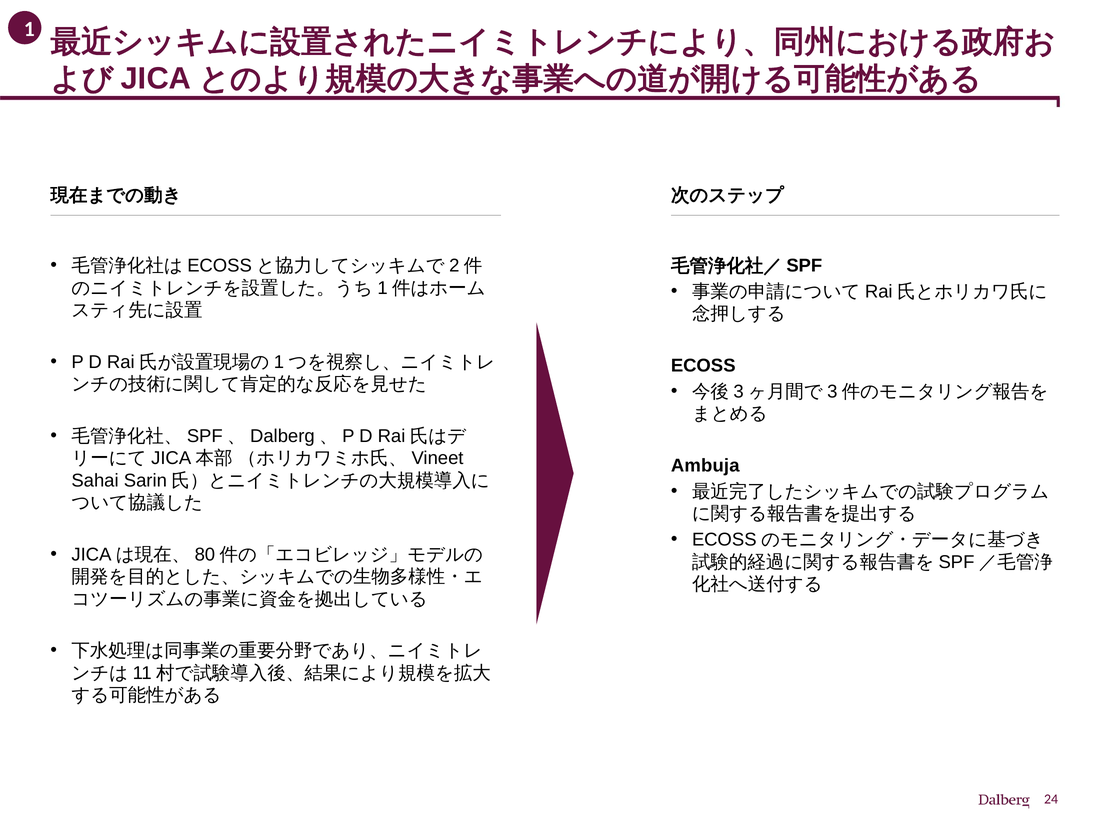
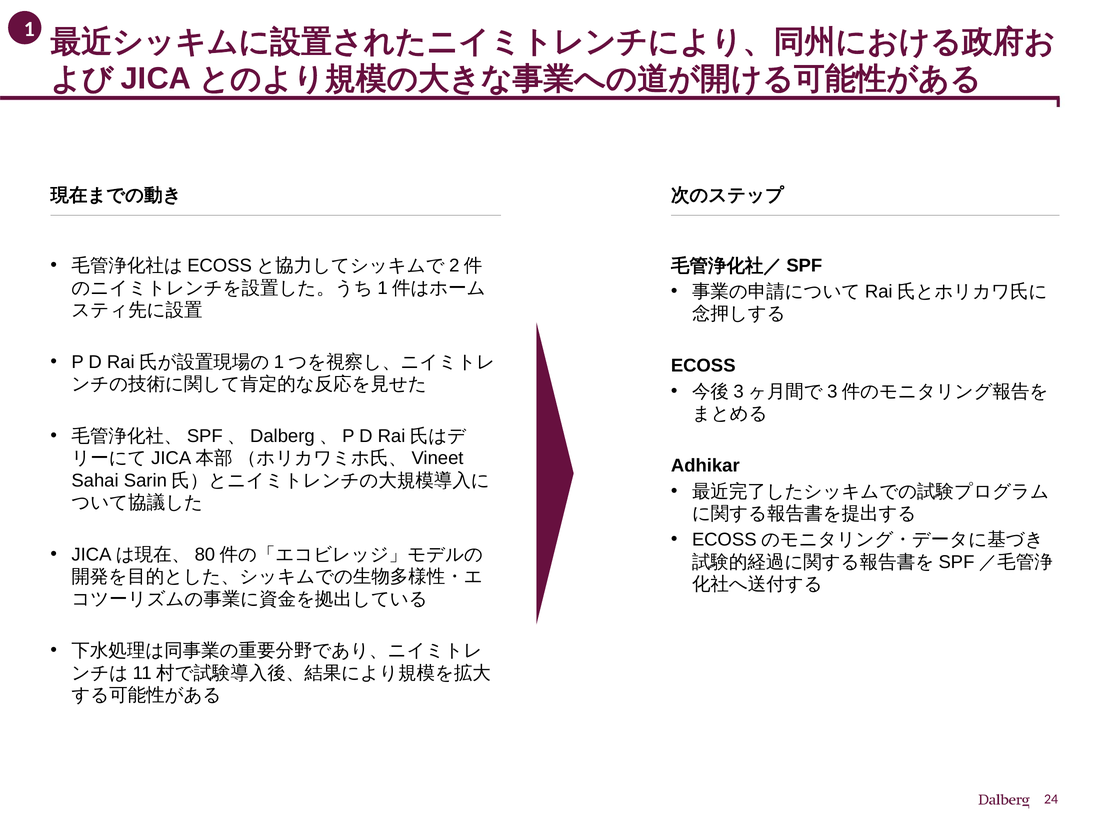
Ambuja: Ambuja -> Adhikar (705, 465)
